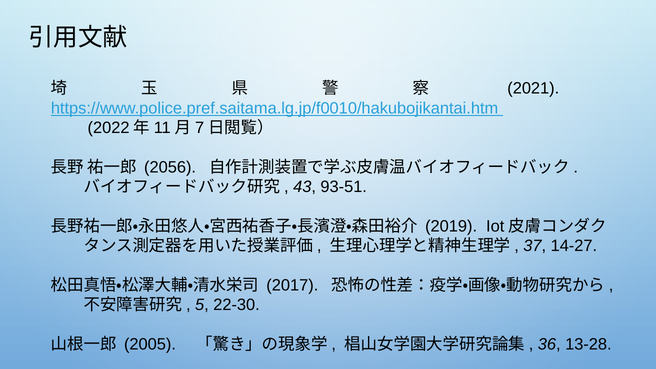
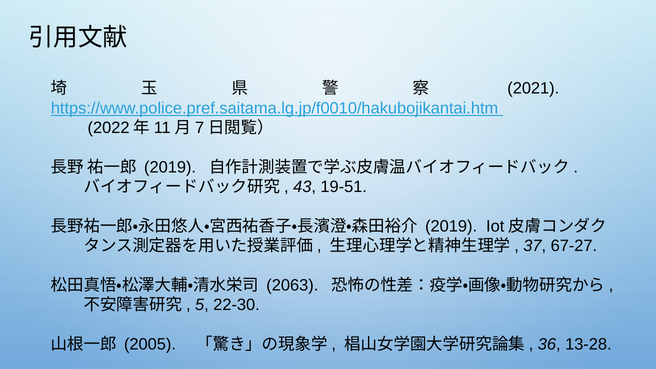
2056: 2056 -> 2019 (170, 167)
93-51: 93-51 -> 19-51 (344, 187)
14-27: 14-27 -> 67-27 (574, 246)
2017: 2017 -> 2063 (292, 285)
